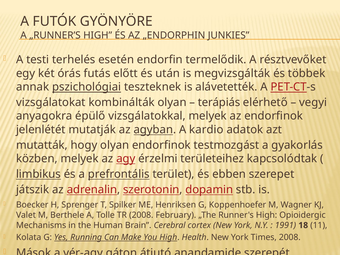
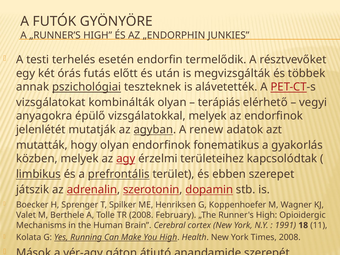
kardio: kardio -> renew (206, 130)
testmozgást: testmozgást -> fonematikus (226, 145)
